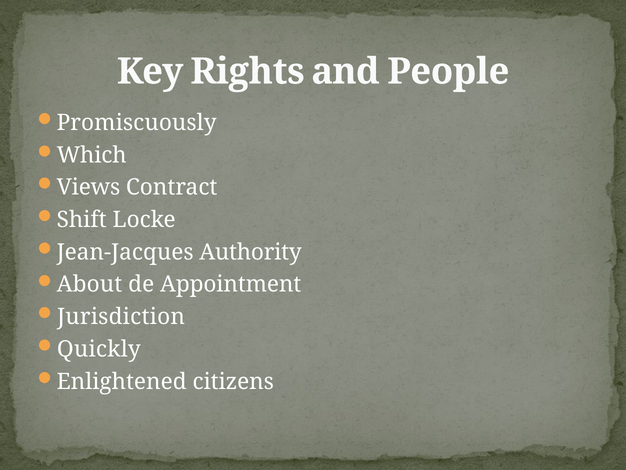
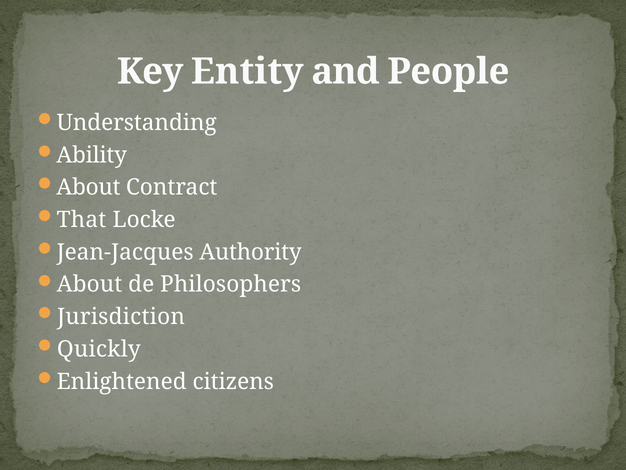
Rights: Rights -> Entity (247, 71)
Promiscuously: Promiscuously -> Understanding (137, 123)
Which: Which -> Ability (92, 155)
Views: Views -> About (88, 187)
Shift: Shift -> That (82, 220)
Appointment: Appointment -> Philosophers (231, 284)
